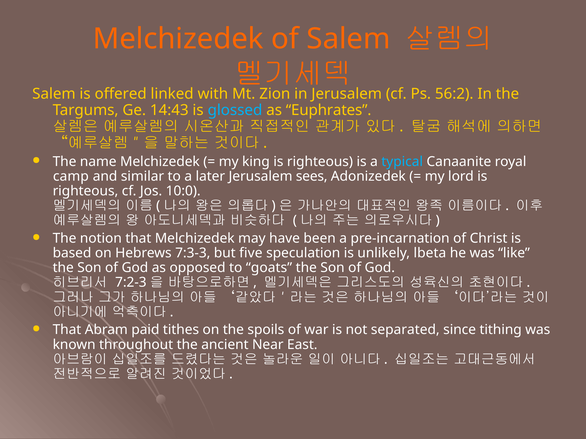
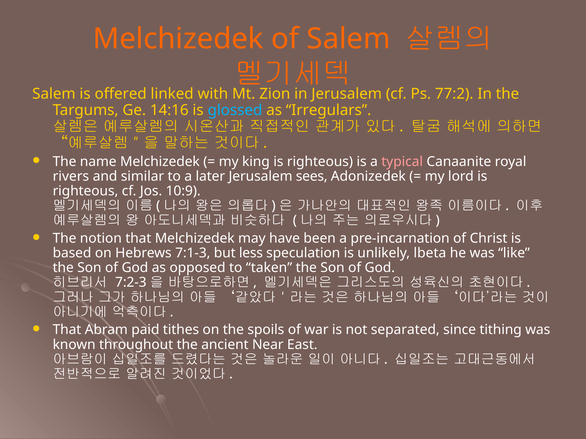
56:2: 56:2 -> 77:2 (454, 94)
14:43: 14:43 -> 14:16 (169, 110)
Euphrates: Euphrates -> Irregulars (329, 110)
typical colour: light blue -> pink (402, 162)
camp: camp -> rivers (71, 176)
10:0: 10:0 -> 10:9 (183, 191)
7:3-3: 7:3-3 -> 7:1-3 (193, 253)
five: five -> less (251, 253)
goats: goats -> taken (269, 268)
